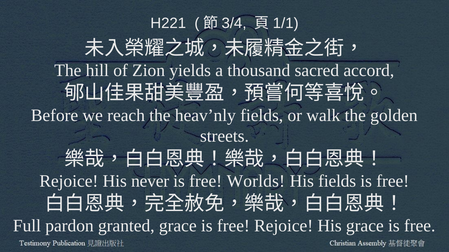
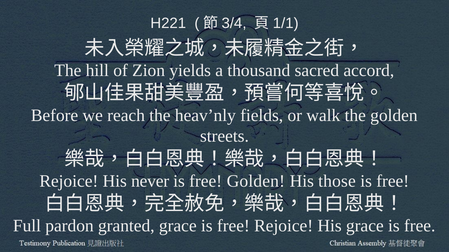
free Worlds: Worlds -> Golden (256, 181)
His fields: fields -> those (337, 181)
